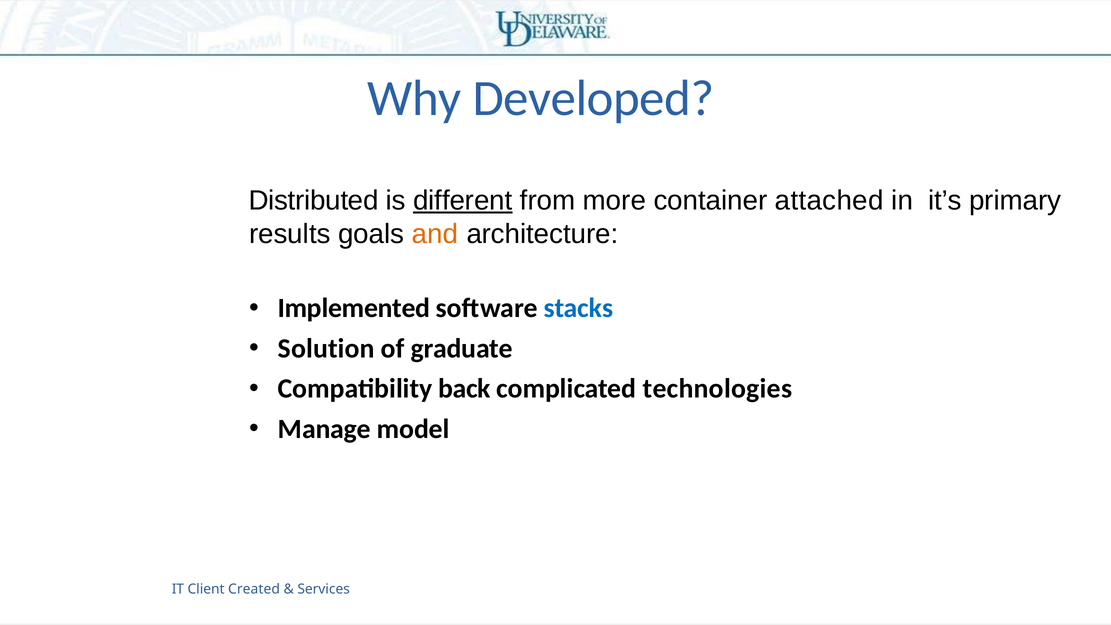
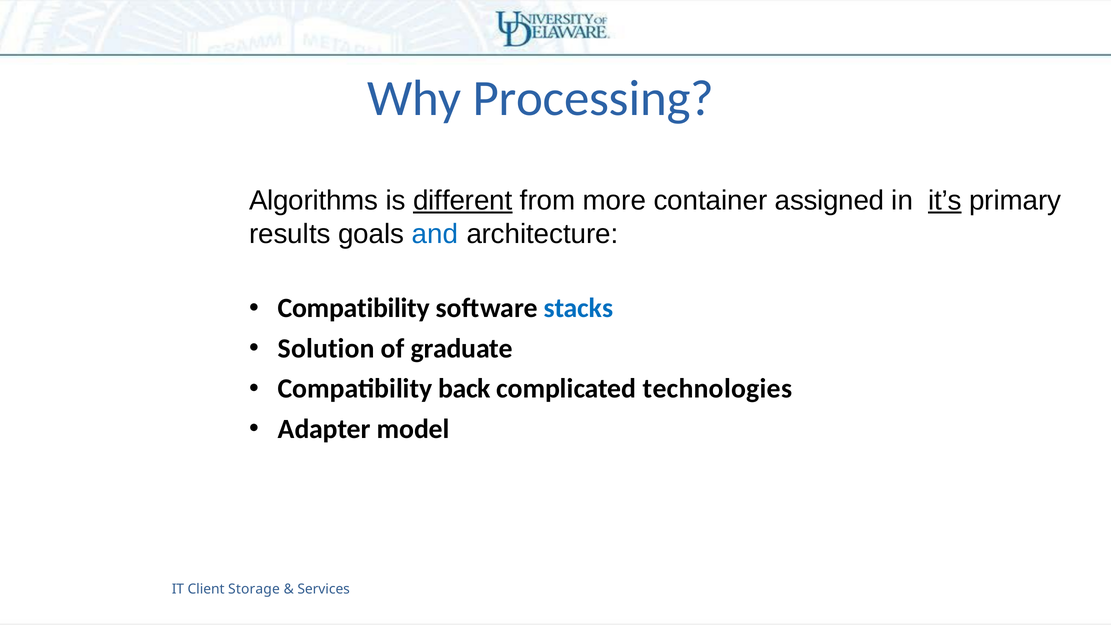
Developed: Developed -> Processing (593, 98)
Distributed: Distributed -> Algorithms (314, 201)
attached: attached -> assigned (830, 201)
it’s underline: none -> present (945, 201)
and colour: orange -> blue (435, 234)
Implemented: Implemented -> Compatibility (354, 308)
Manage: Manage -> Adapter (324, 429)
Created: Created -> Storage (254, 589)
